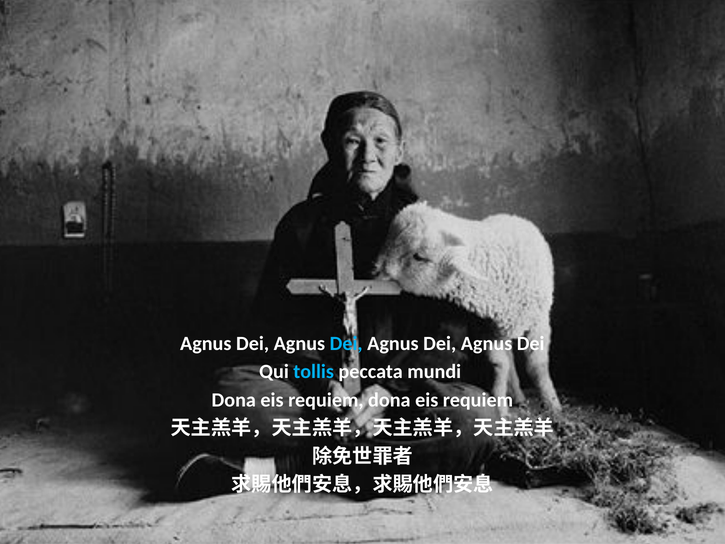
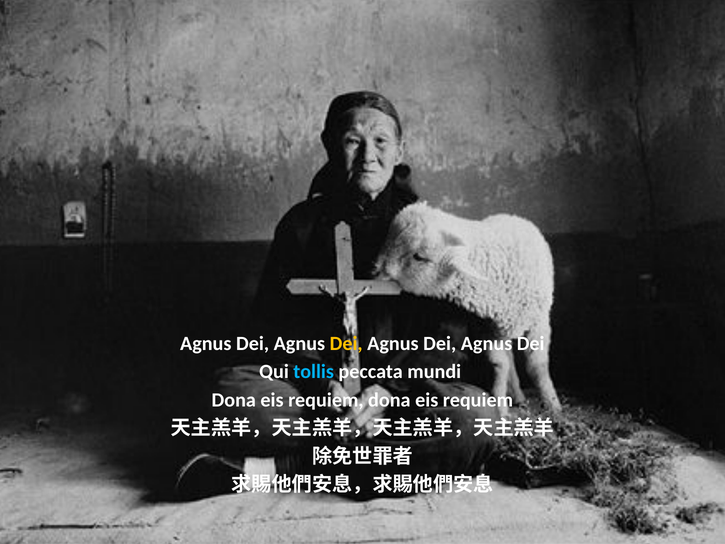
Dei colour: light blue -> yellow (346, 343)
